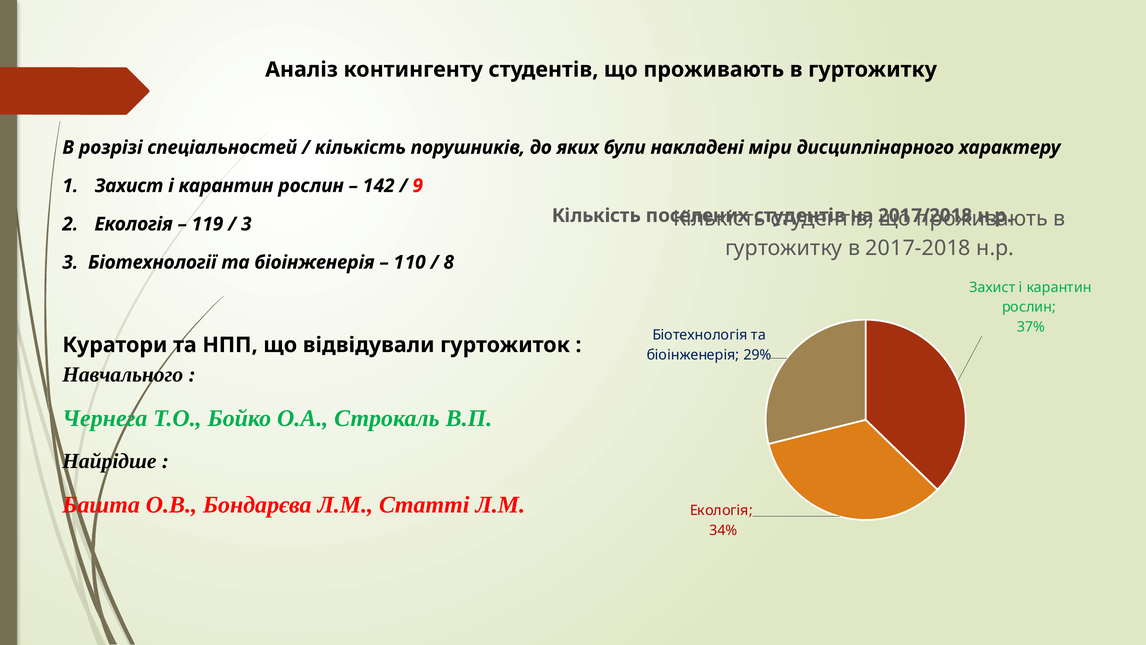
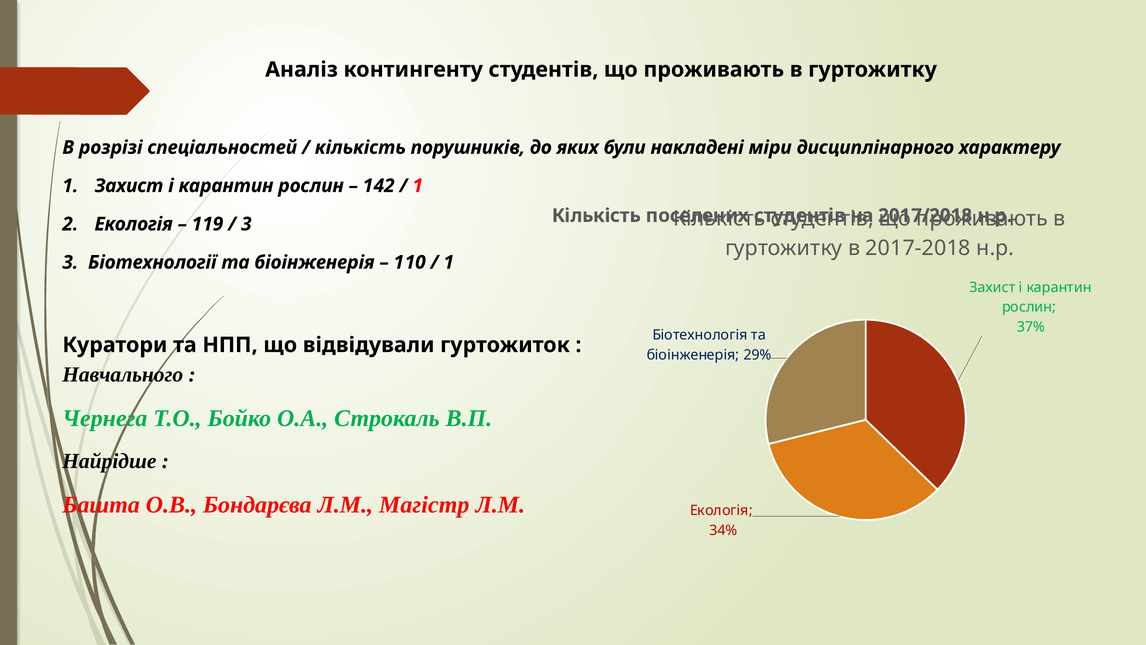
9: 9 -> 1 (418, 186)
8: 8 -> 1 (449, 262)
Статті: Статті -> Магістр (424, 505)
